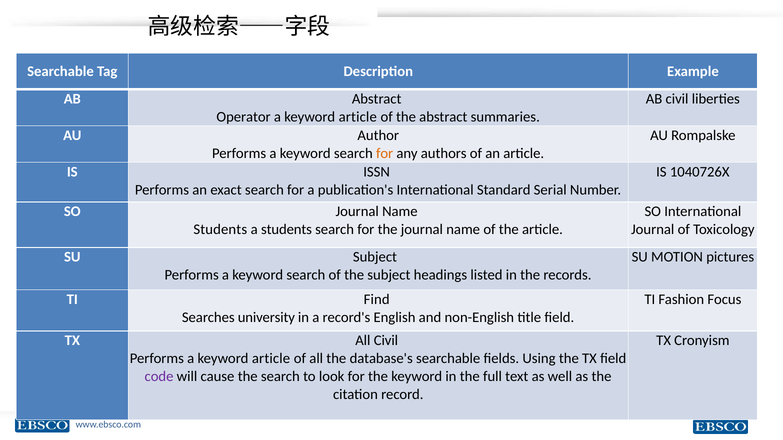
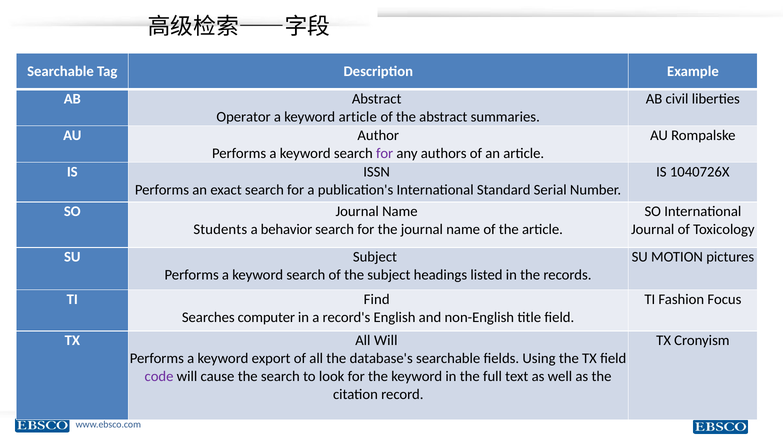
for colour: orange -> purple (385, 153)
a students: students -> behavior (287, 230)
university: university -> computer (266, 318)
All Civil: Civil -> Will (386, 341)
Performs a keyword article: article -> export (271, 359)
